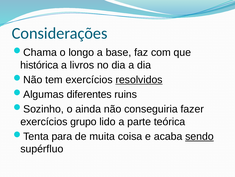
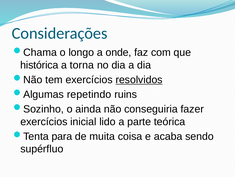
base: base -> onde (119, 52)
livros: livros -> torna (82, 65)
diferentes: diferentes -> repetindo (89, 94)
grupo: grupo -> inicial (83, 121)
sendo underline: present -> none (199, 136)
